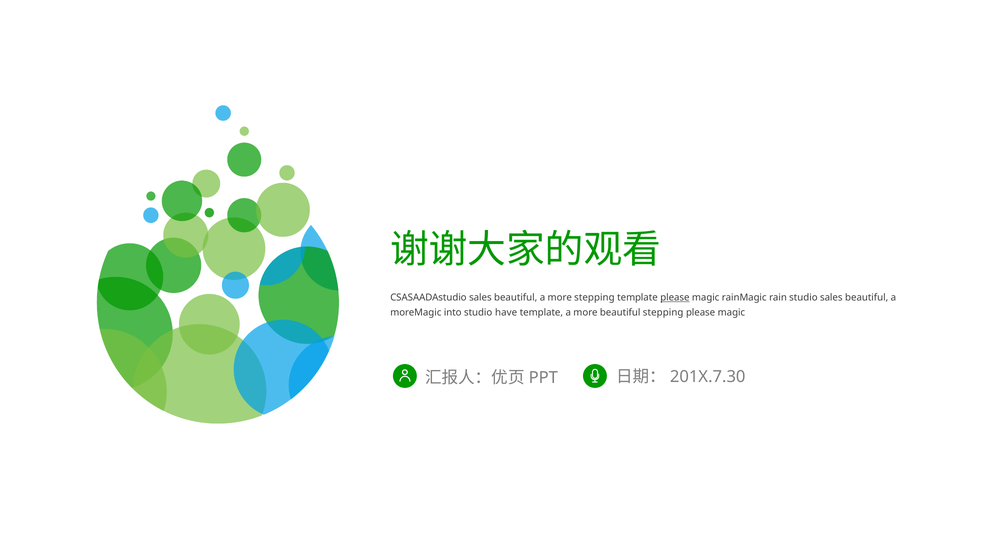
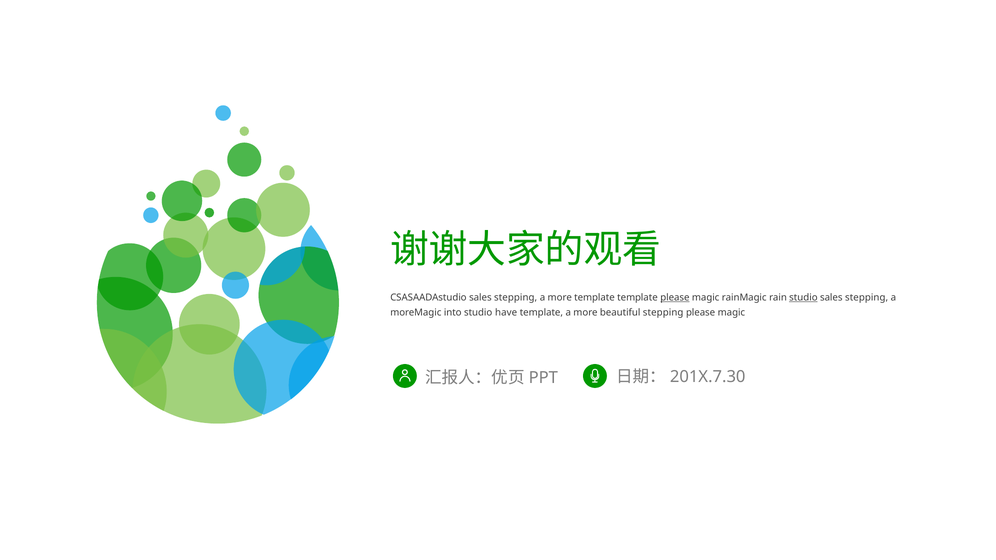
CSASAADAstudio sales beautiful: beautiful -> stepping (516, 298)
more stepping: stepping -> template (594, 298)
studio underline: none -> present (803, 298)
beautiful: beautiful -> stepping (867, 298)
